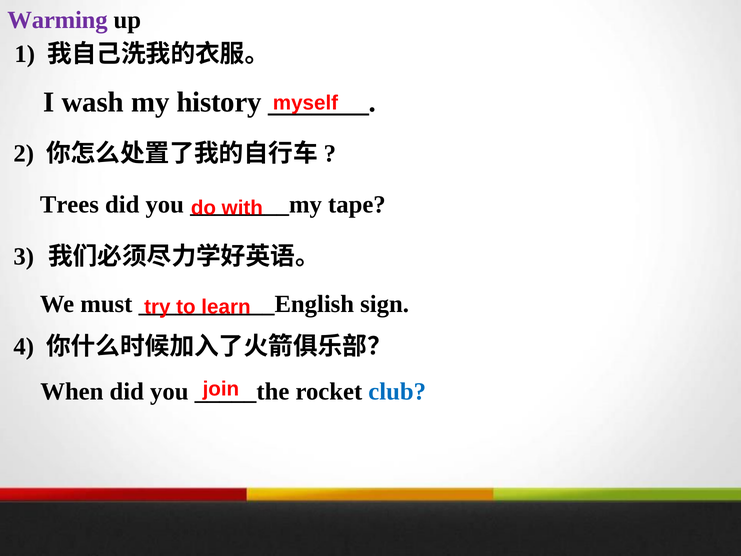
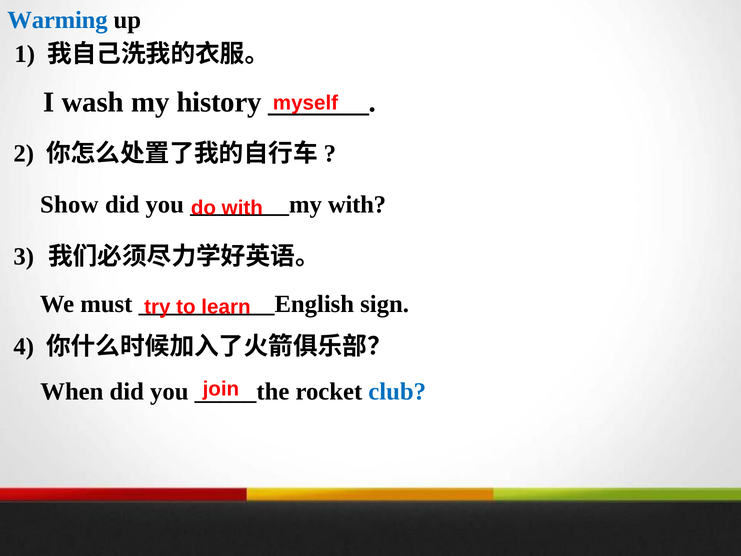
Warming colour: purple -> blue (57, 20)
Trees: Trees -> Show (69, 205)
tape: tape -> with (357, 205)
